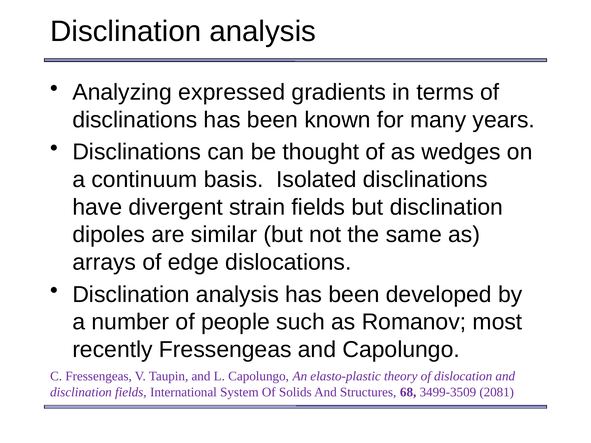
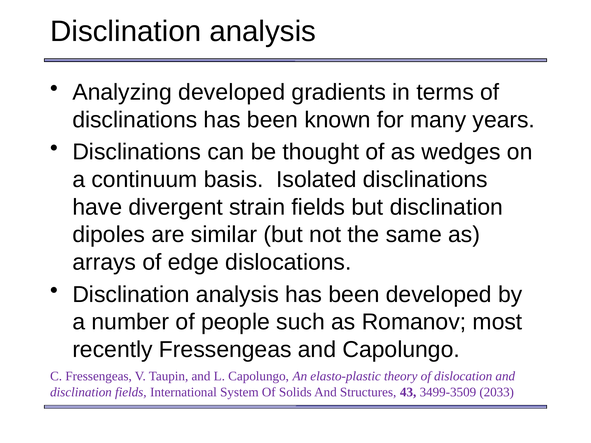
Analyzing expressed: expressed -> developed (232, 92)
68: 68 -> 43 (408, 392)
2081: 2081 -> 2033 (497, 392)
